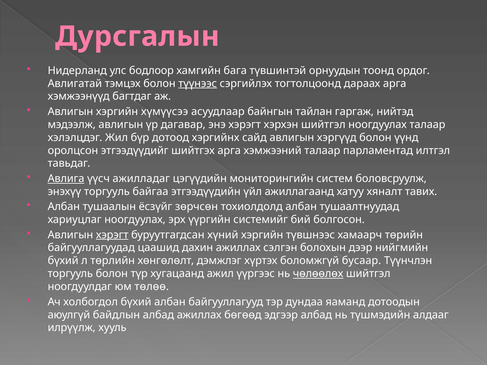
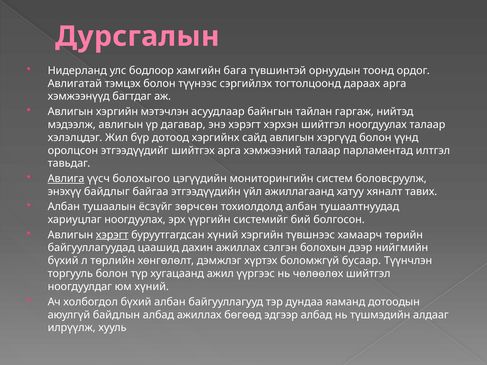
түүнээс underline: present -> none (198, 83)
хүмүүсээ: хүмүүсээ -> мэтэчлэн (165, 112)
ажилладаг: ажилладаг -> болохыгоо (141, 179)
энэхүү торгууль: торгууль -> байдлыг (107, 192)
чөлөөлөх underline: present -> none (318, 274)
юм төлөө: төлөө -> хүний (152, 287)
